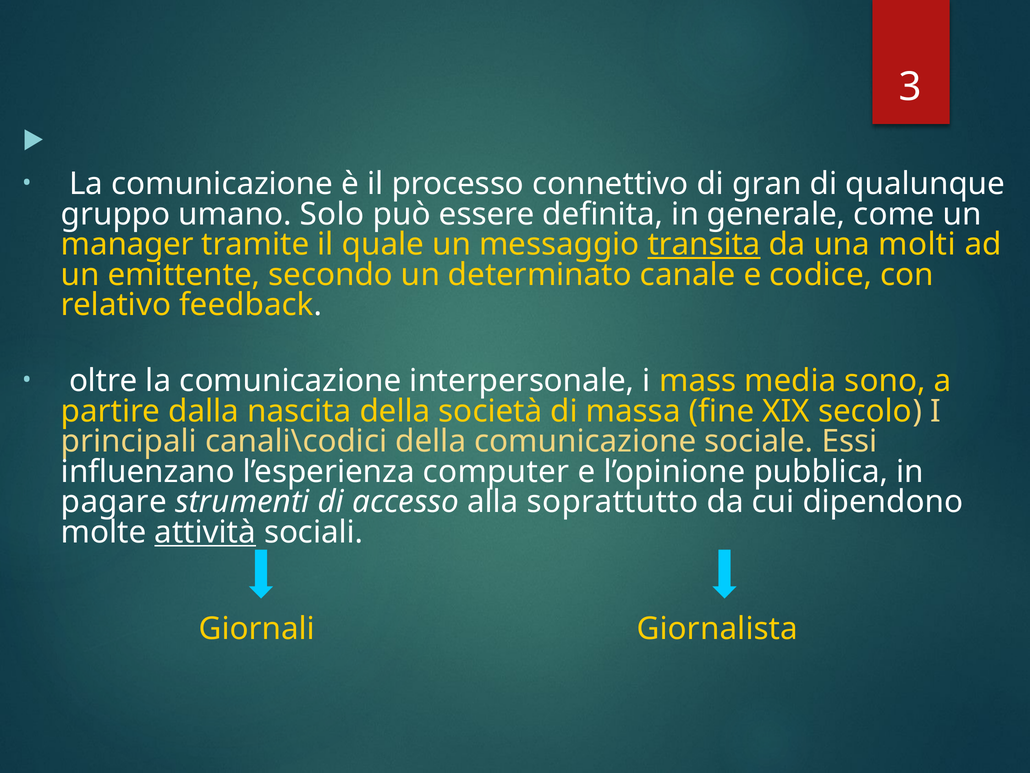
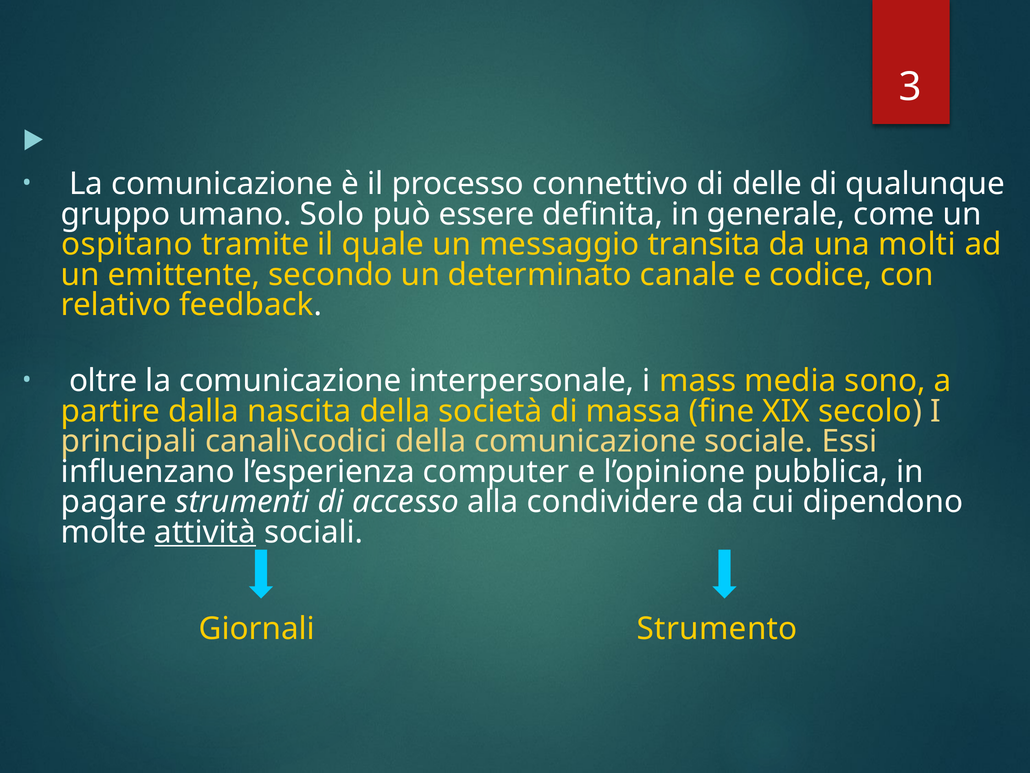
gran: gran -> delle (767, 184)
manager: manager -> ospitano (127, 244)
transita underline: present -> none (704, 244)
soprattutto: soprattutto -> condividere (613, 502)
Giornalista: Giornalista -> Strumento (717, 628)
